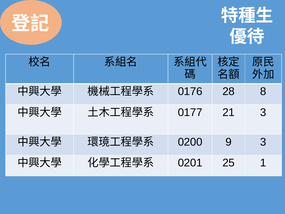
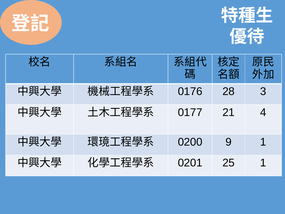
8: 8 -> 3 (263, 91)
21 3: 3 -> 4 (263, 112)
9 3: 3 -> 1 (263, 142)
